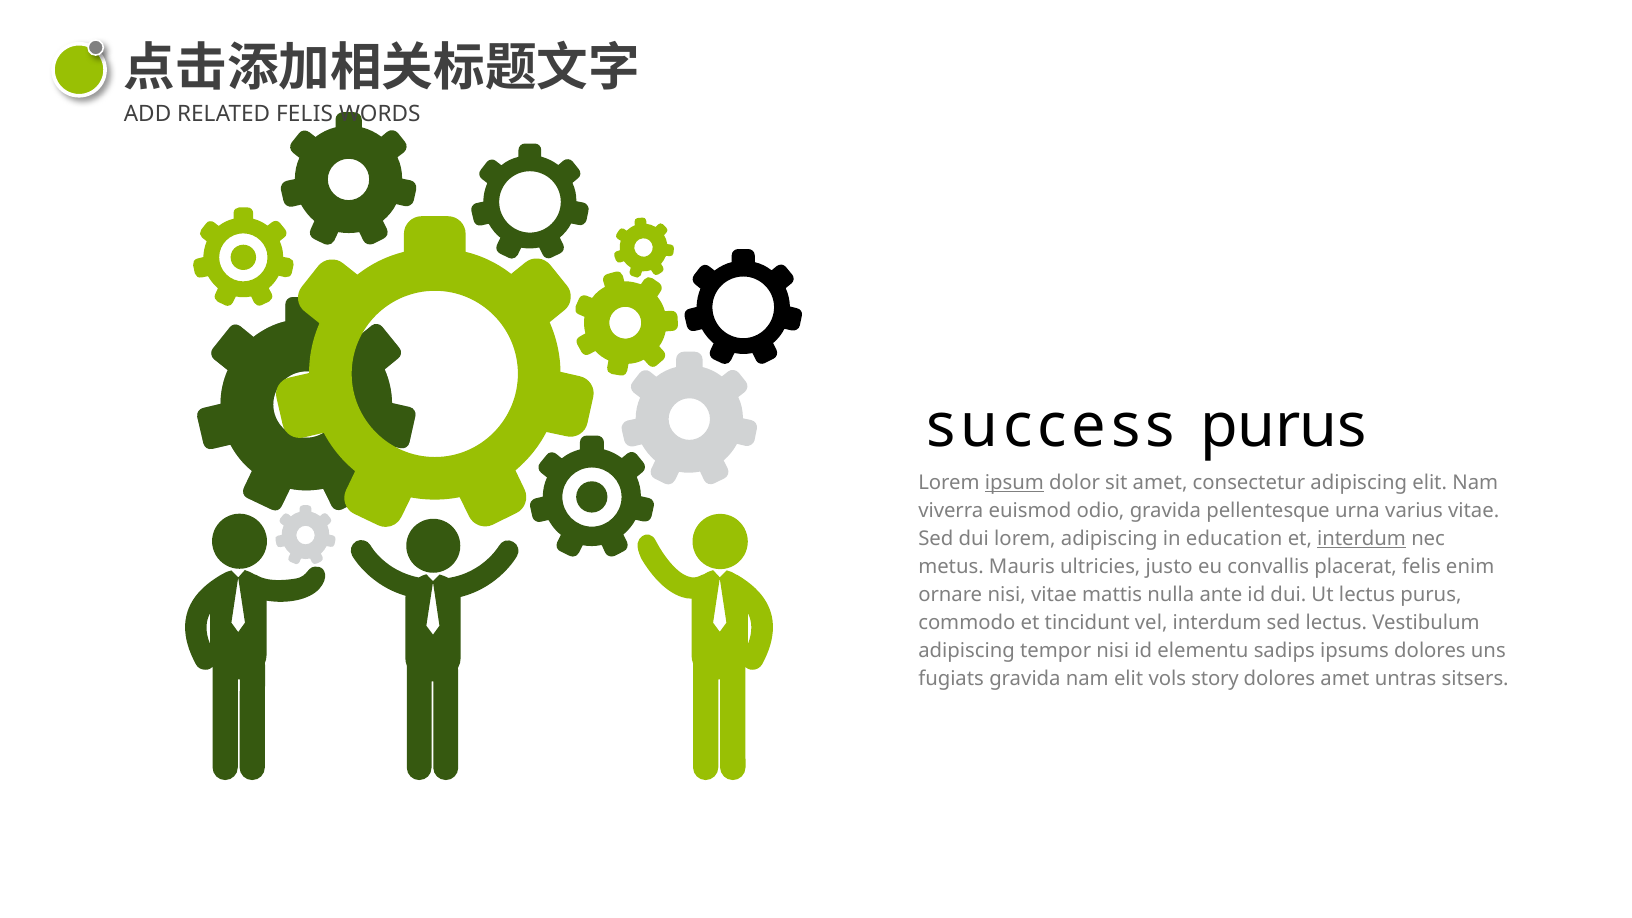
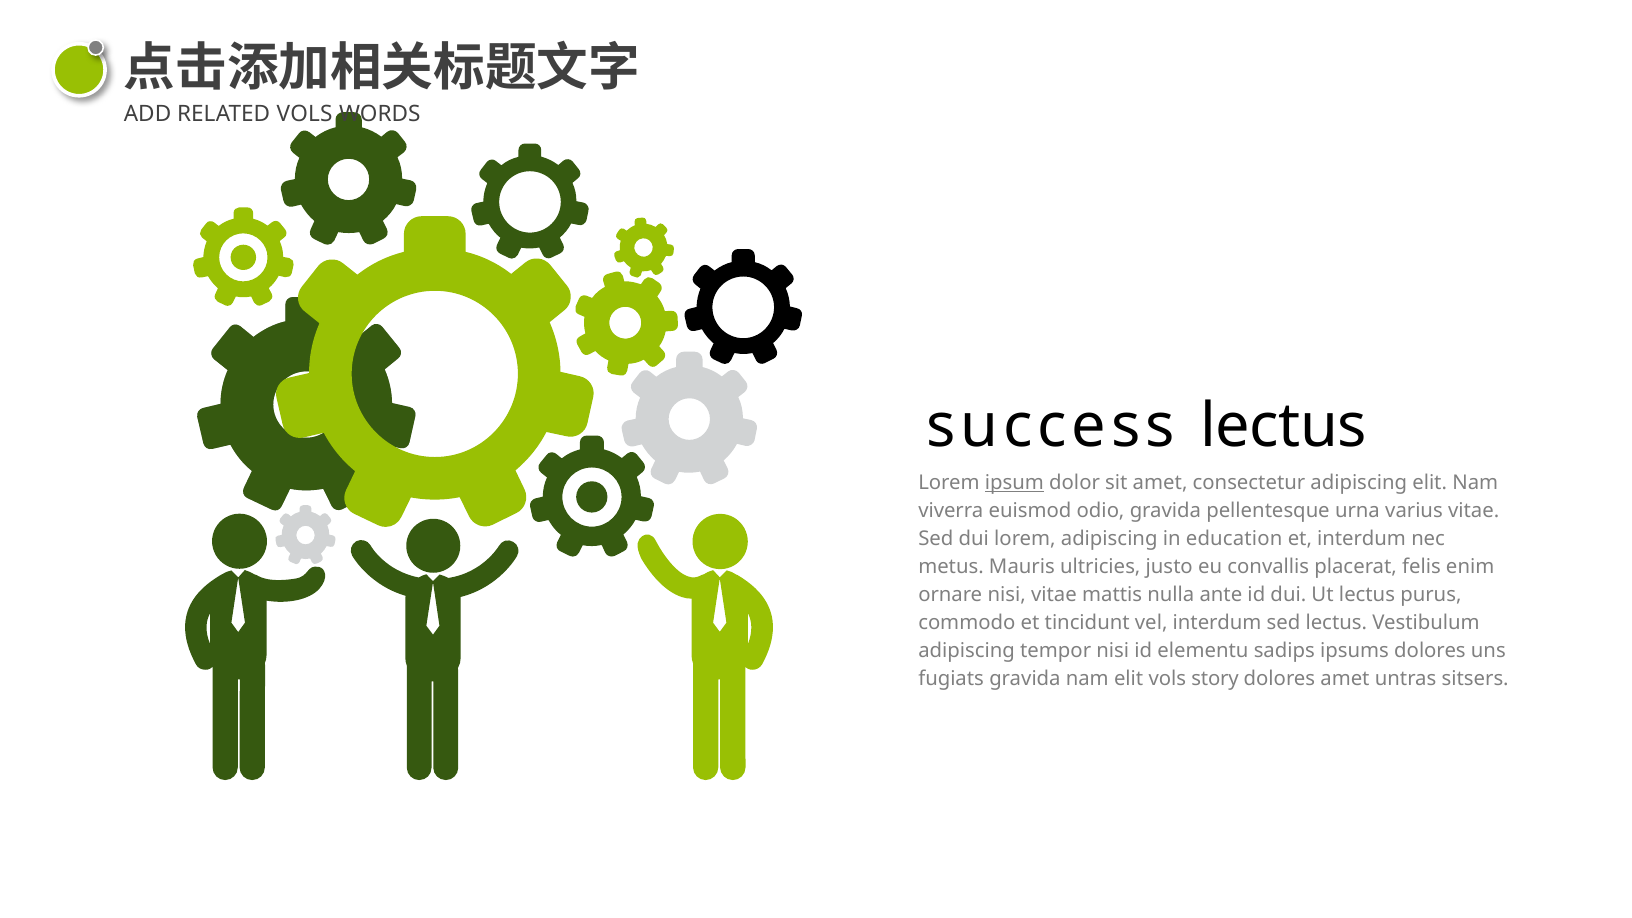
RELATED FELIS: FELIS -> VOLS (305, 114)
success purus: purus -> lectus (1284, 426)
interdum underline: present -> none (1362, 539)
